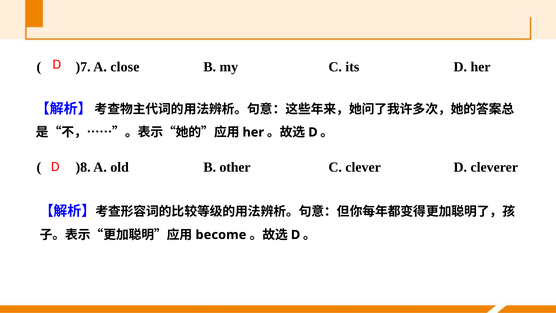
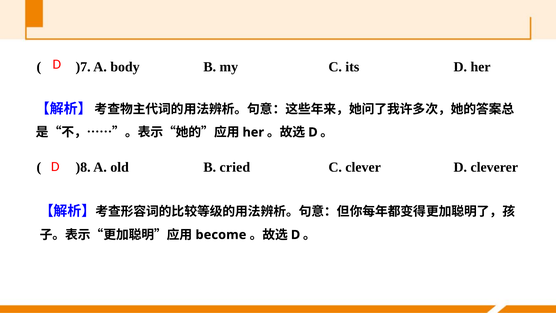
close: close -> body (125, 67)
other: other -> cried (235, 167)
